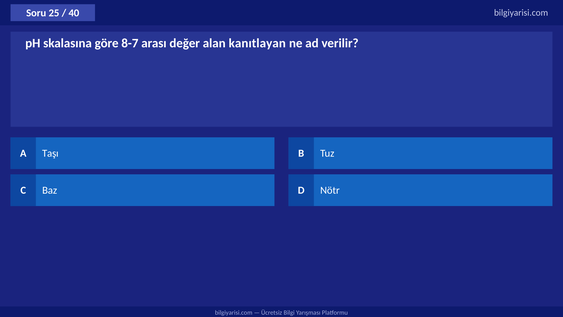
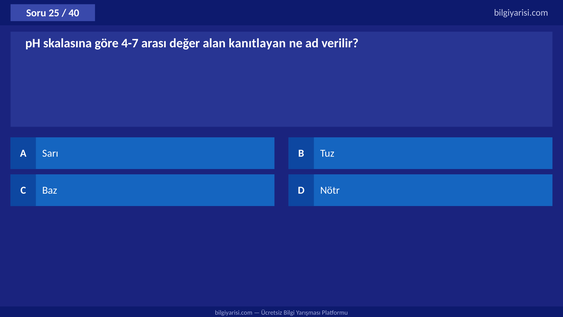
8-7: 8-7 -> 4-7 (130, 43)
Taşı: Taşı -> Sarı (50, 153)
